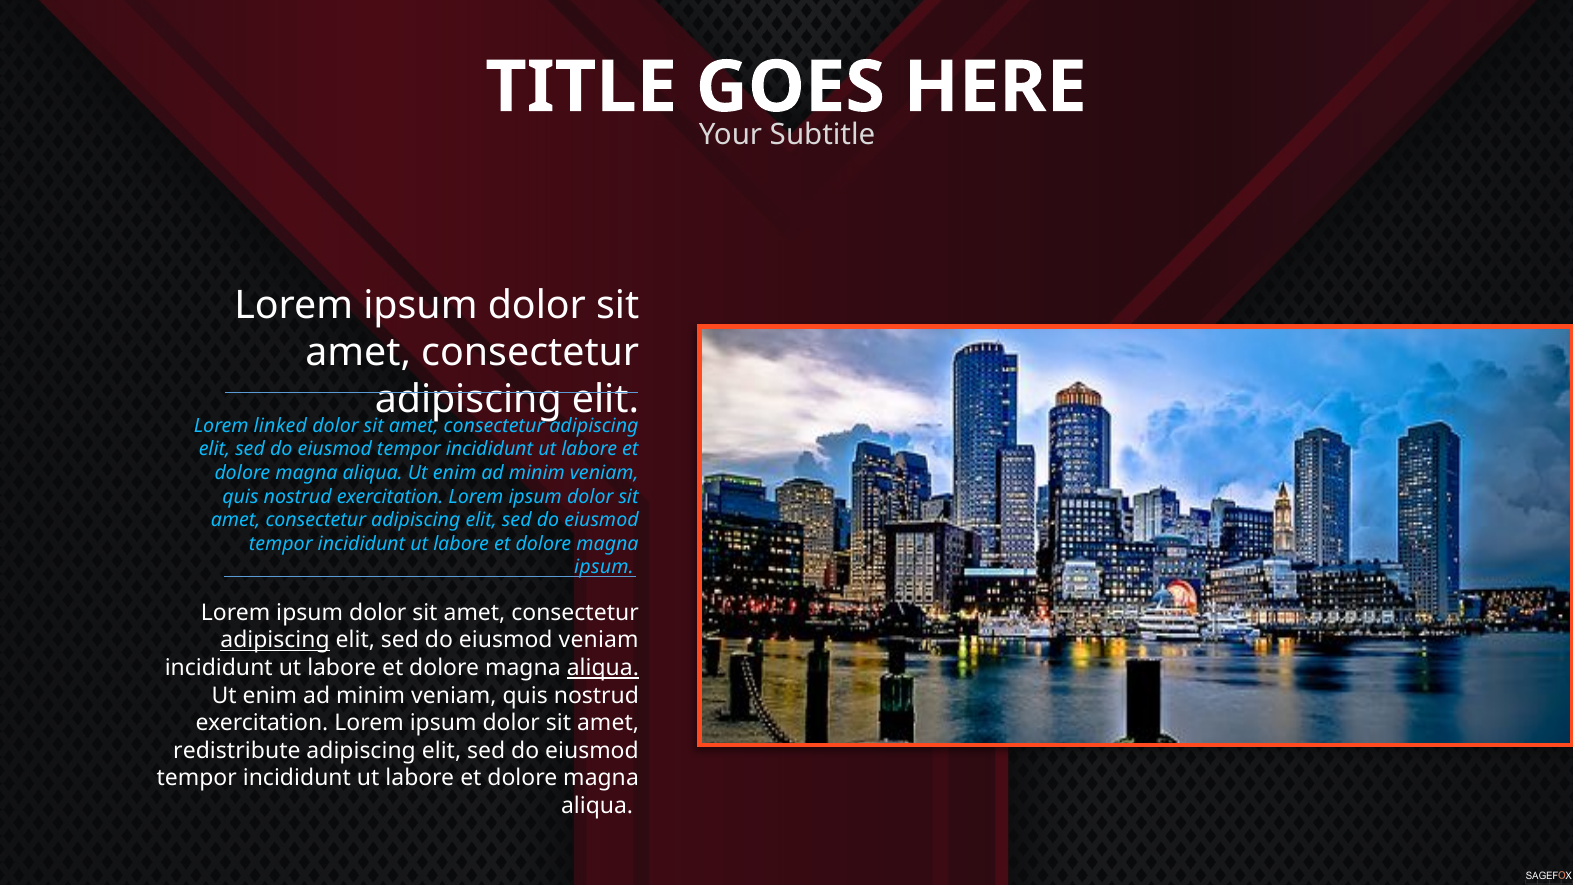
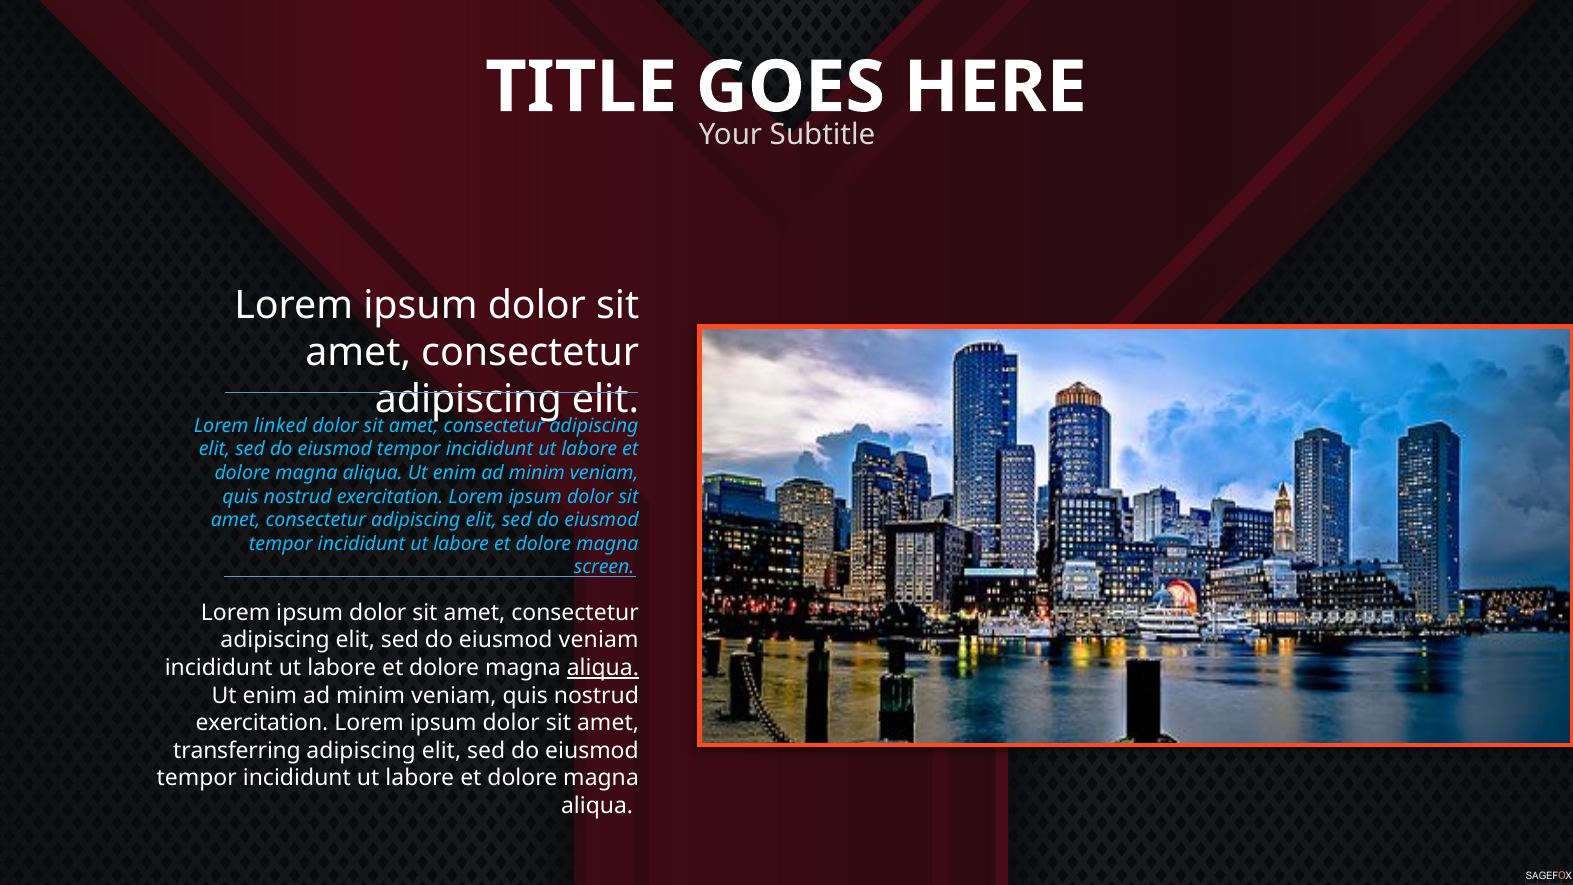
ipsum: ipsum -> screen (604, 567)
adipiscing underline: present -> none (275, 640)
redistribute: redistribute -> transferring (237, 750)
